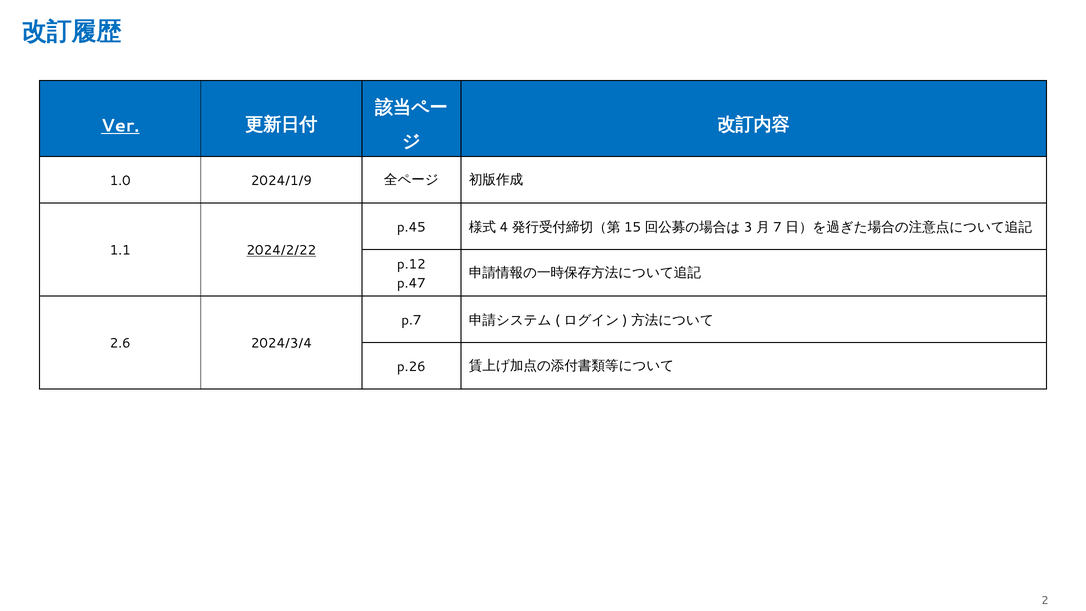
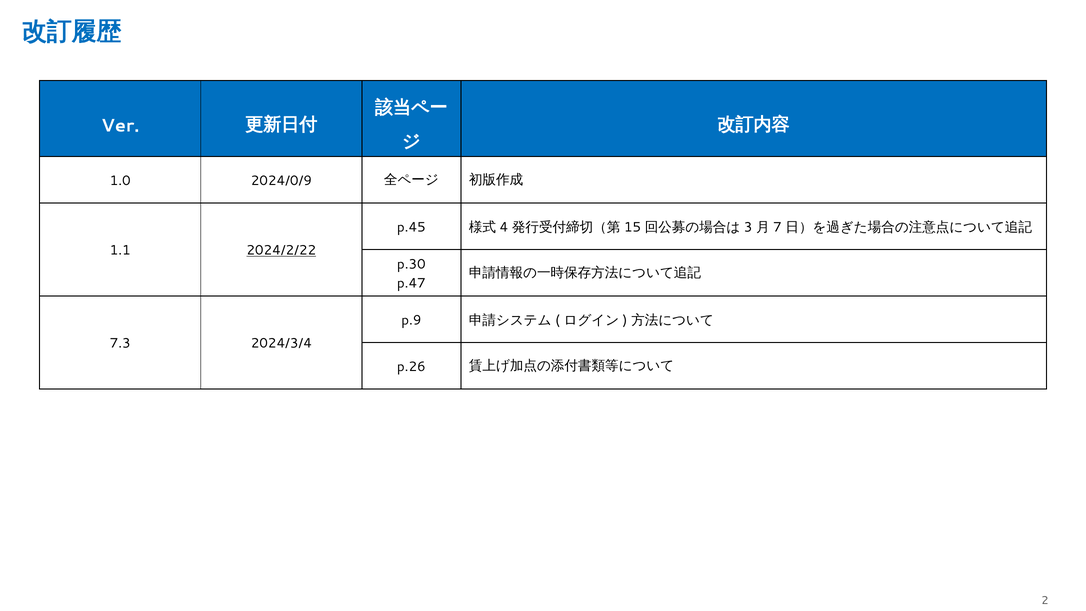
Ver underline: present -> none (120, 126)
2024/1/9: 2024/1/9 -> 2024/0/9 (281, 181)
p.12: p.12 -> p.30 (411, 264)
p.7: p.7 -> p.9 (411, 320)
2.6: 2.6 -> 7.3 (120, 343)
